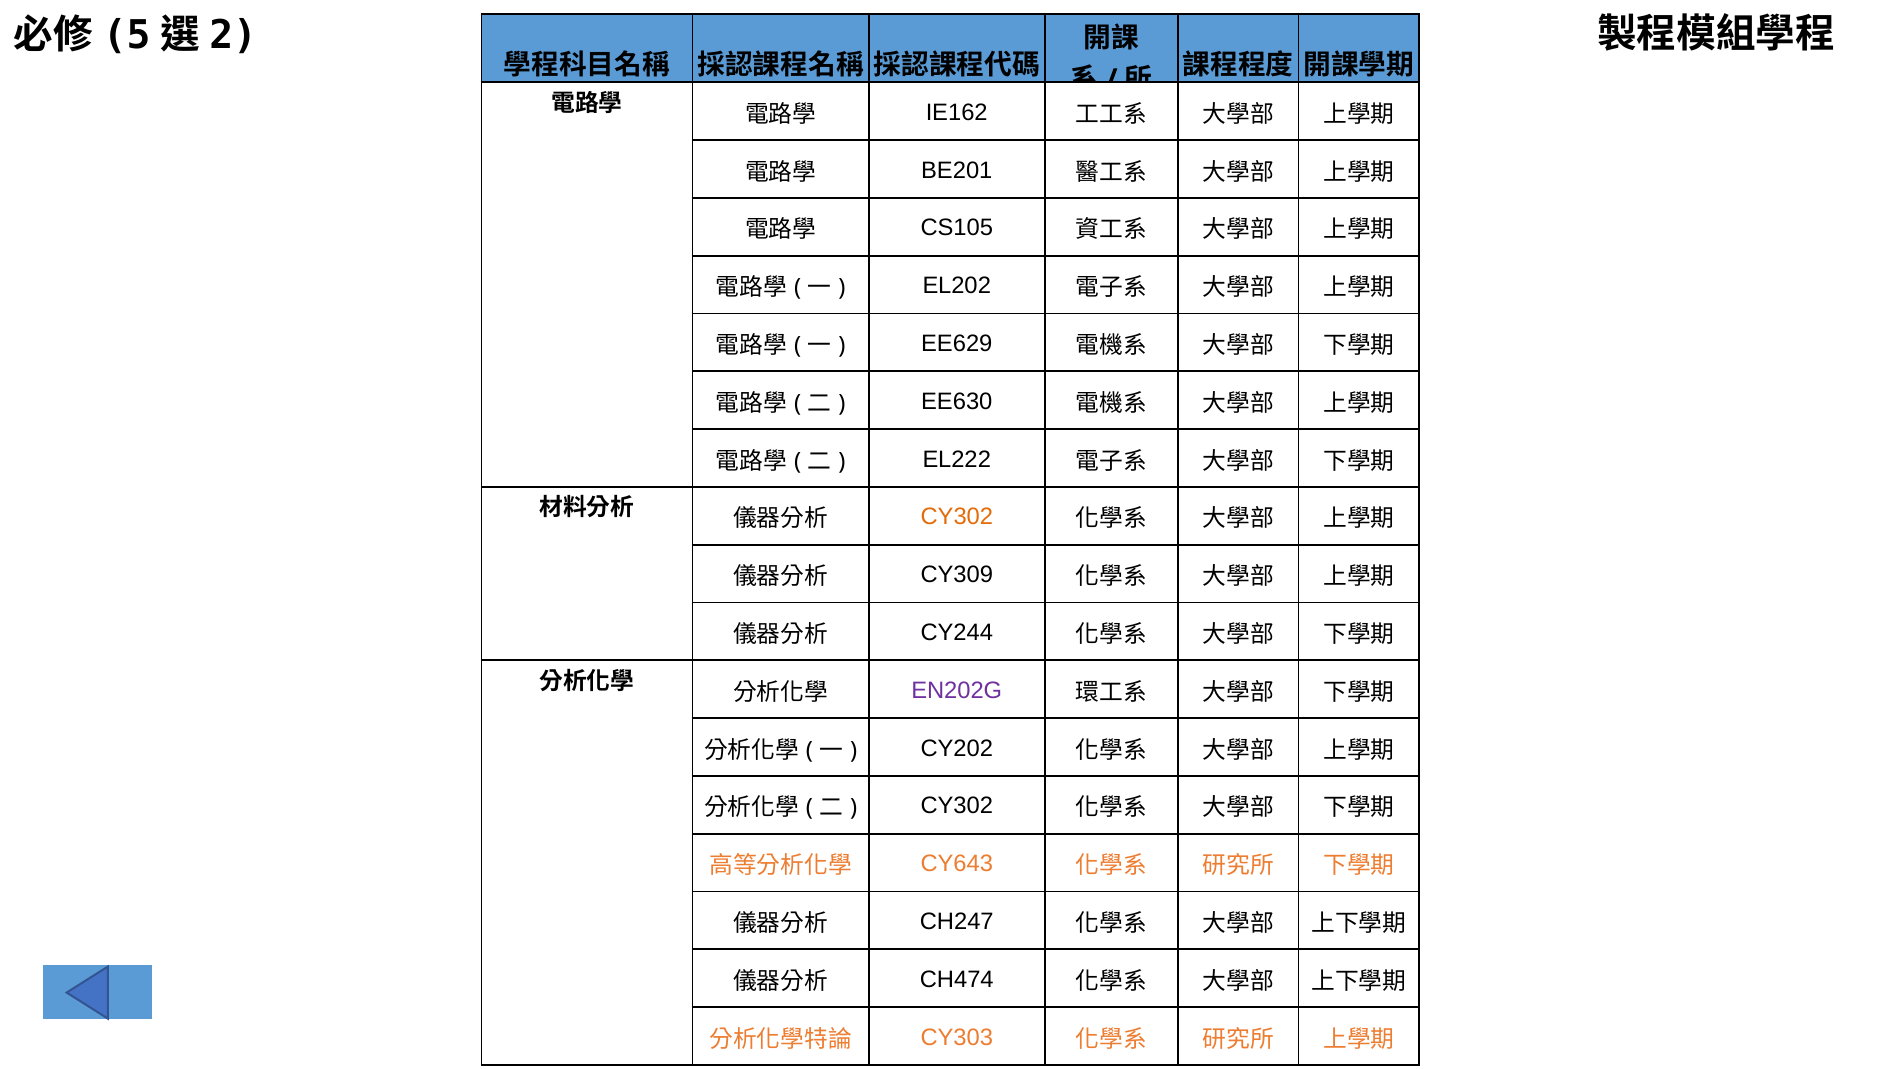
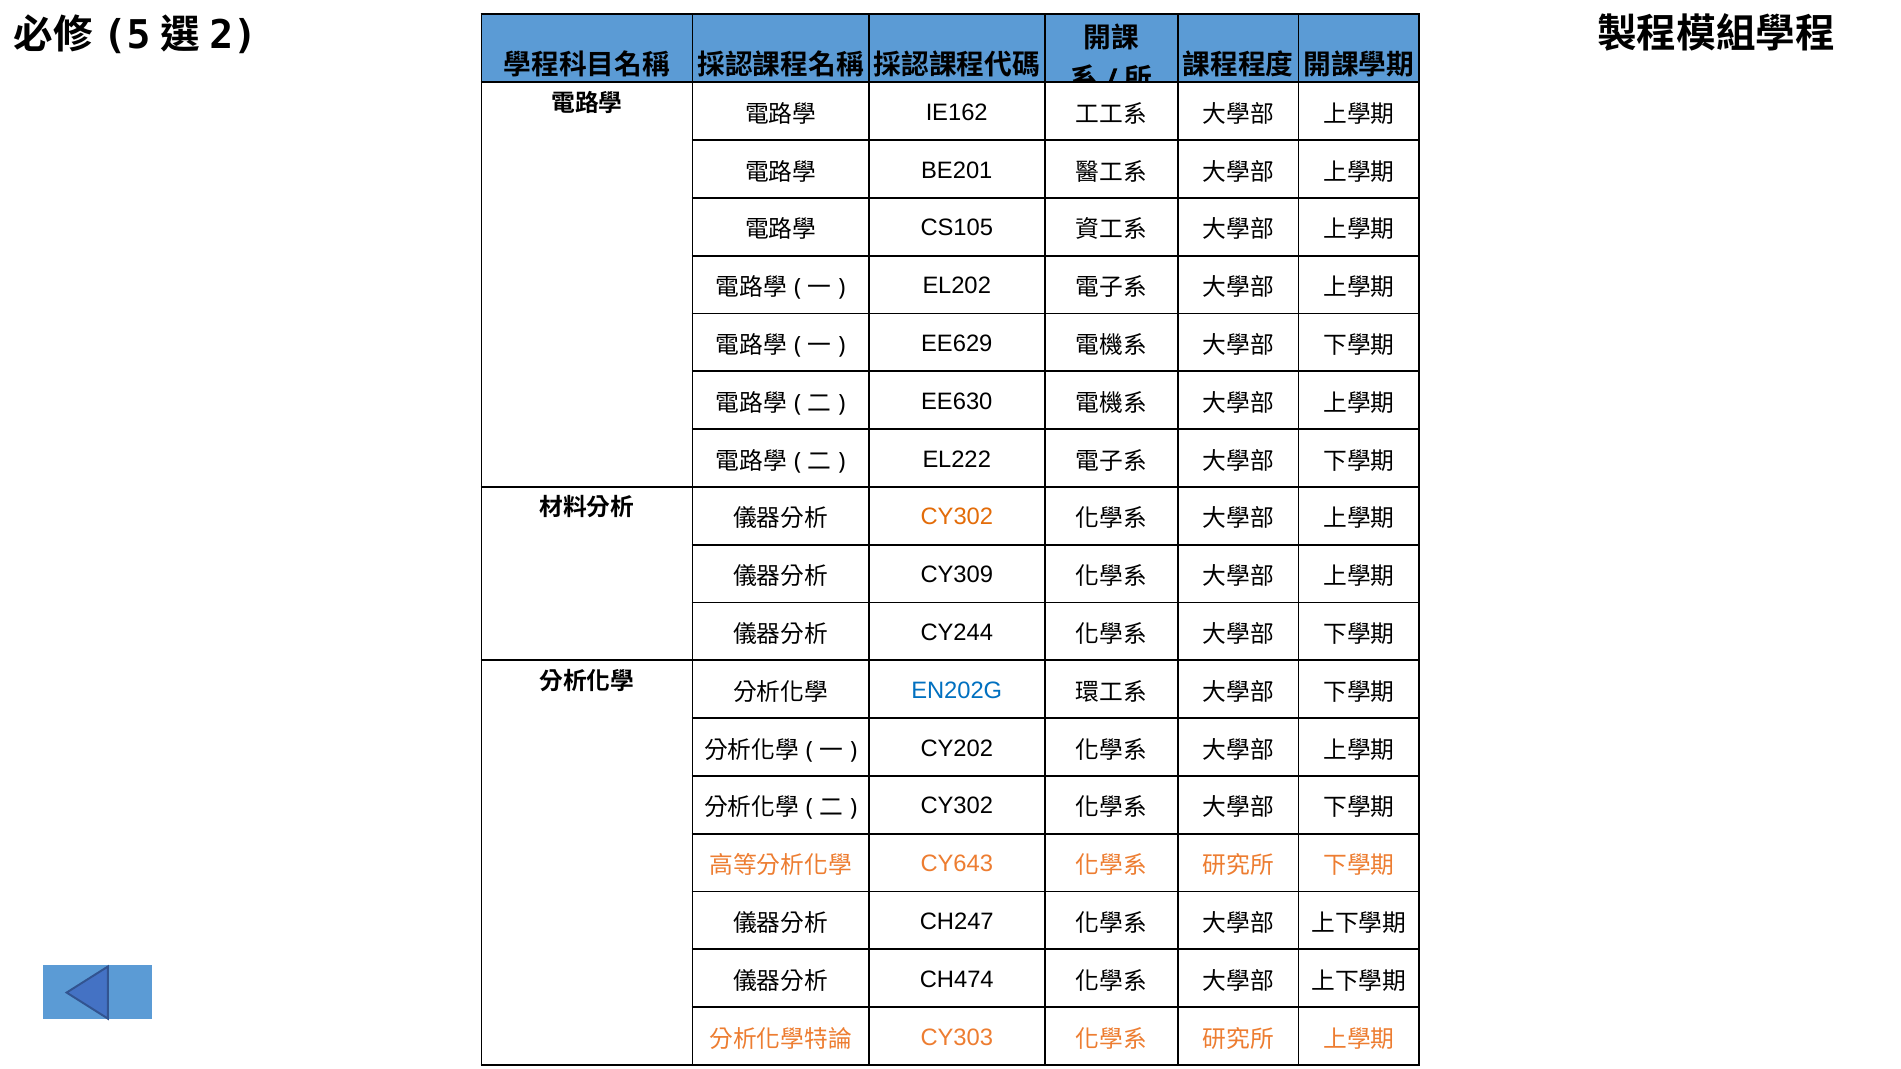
EN202G colour: purple -> blue (957, 691)
